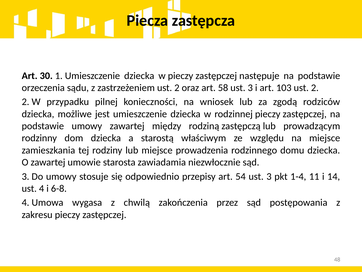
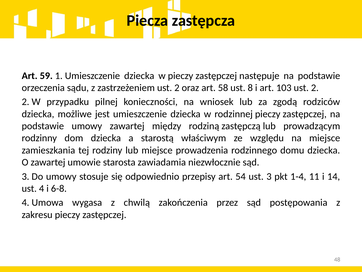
30: 30 -> 59 (46, 76)
58 ust 3: 3 -> 8 (250, 88)
